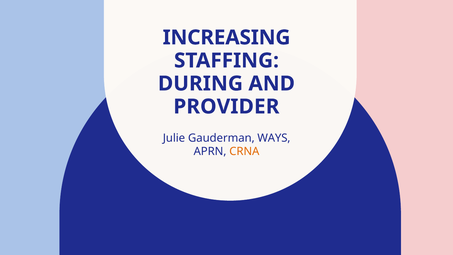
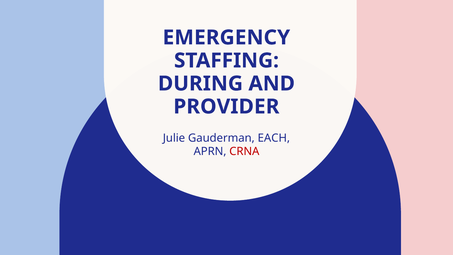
INCREASING: INCREASING -> EMERGENCY (226, 38)
WAYS: WAYS -> EACH (274, 138)
CRNA colour: orange -> red (244, 151)
